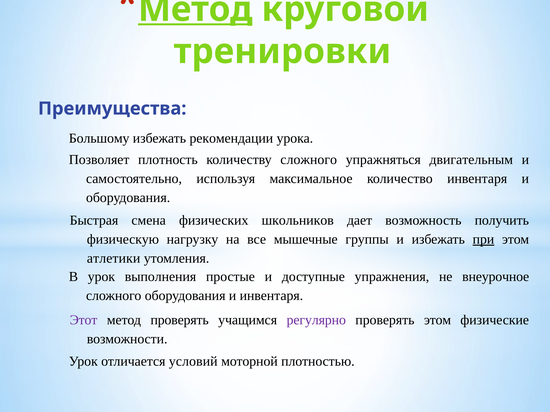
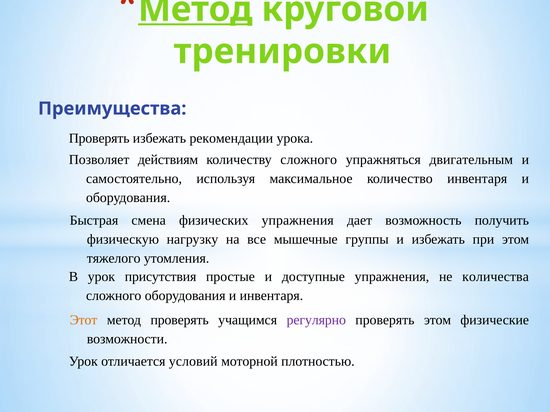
Большому: Большому -> Проверять (99, 138)
плотность: плотность -> действиям (168, 160)
физических школьников: школьников -> упражнения (298, 221)
при underline: present -> none (483, 240)
атлетики: атлетики -> тяжелого (114, 259)
выполнения: выполнения -> присутствия (161, 277)
внеурочное: внеурочное -> количества (496, 277)
Этот colour: purple -> orange (84, 320)
